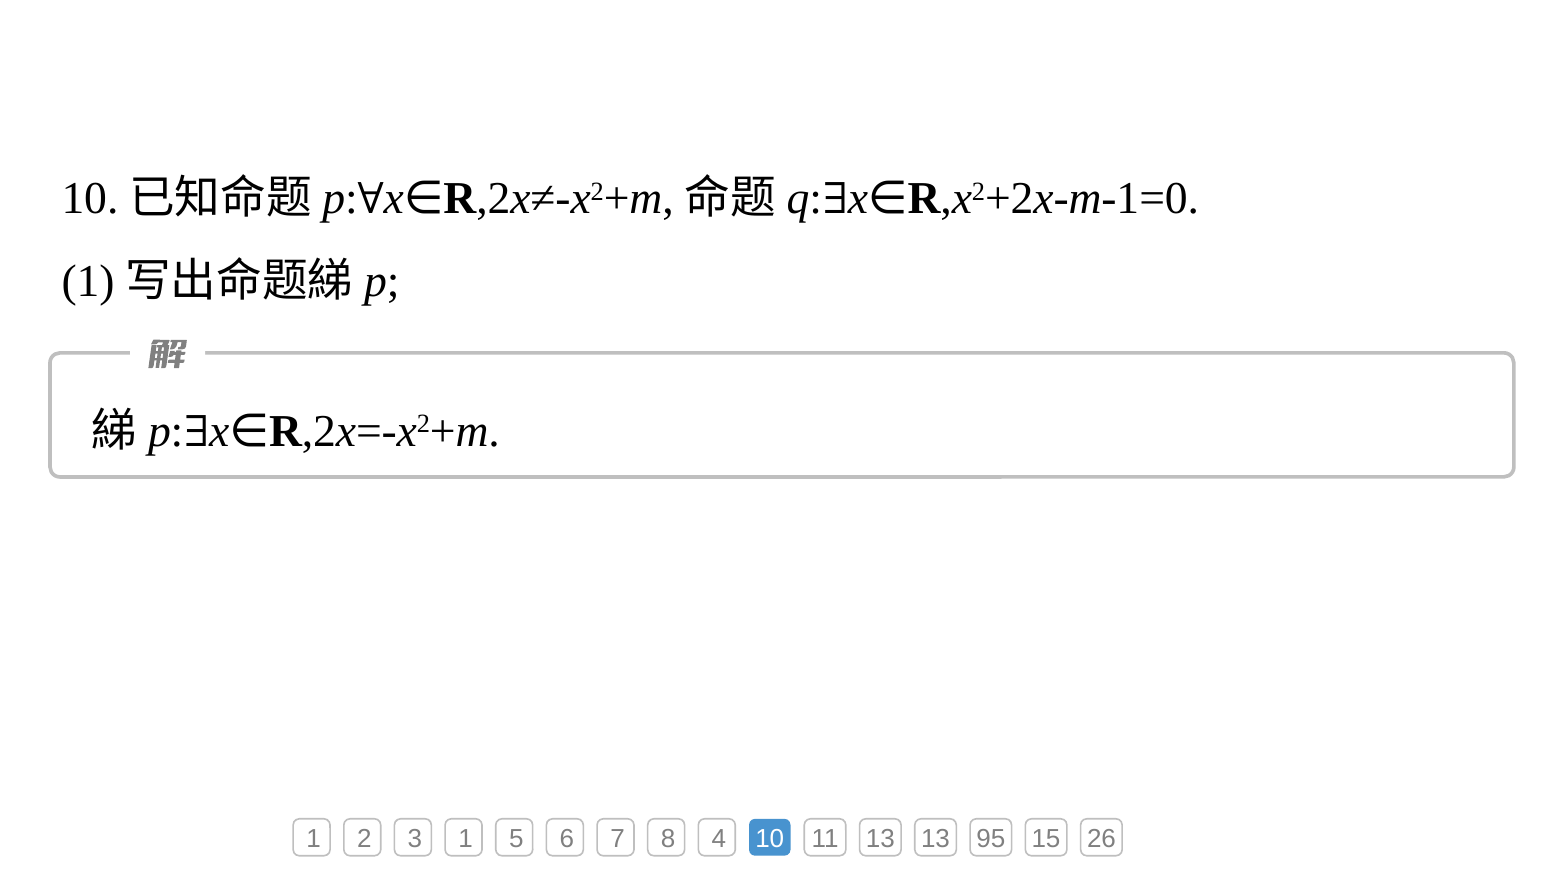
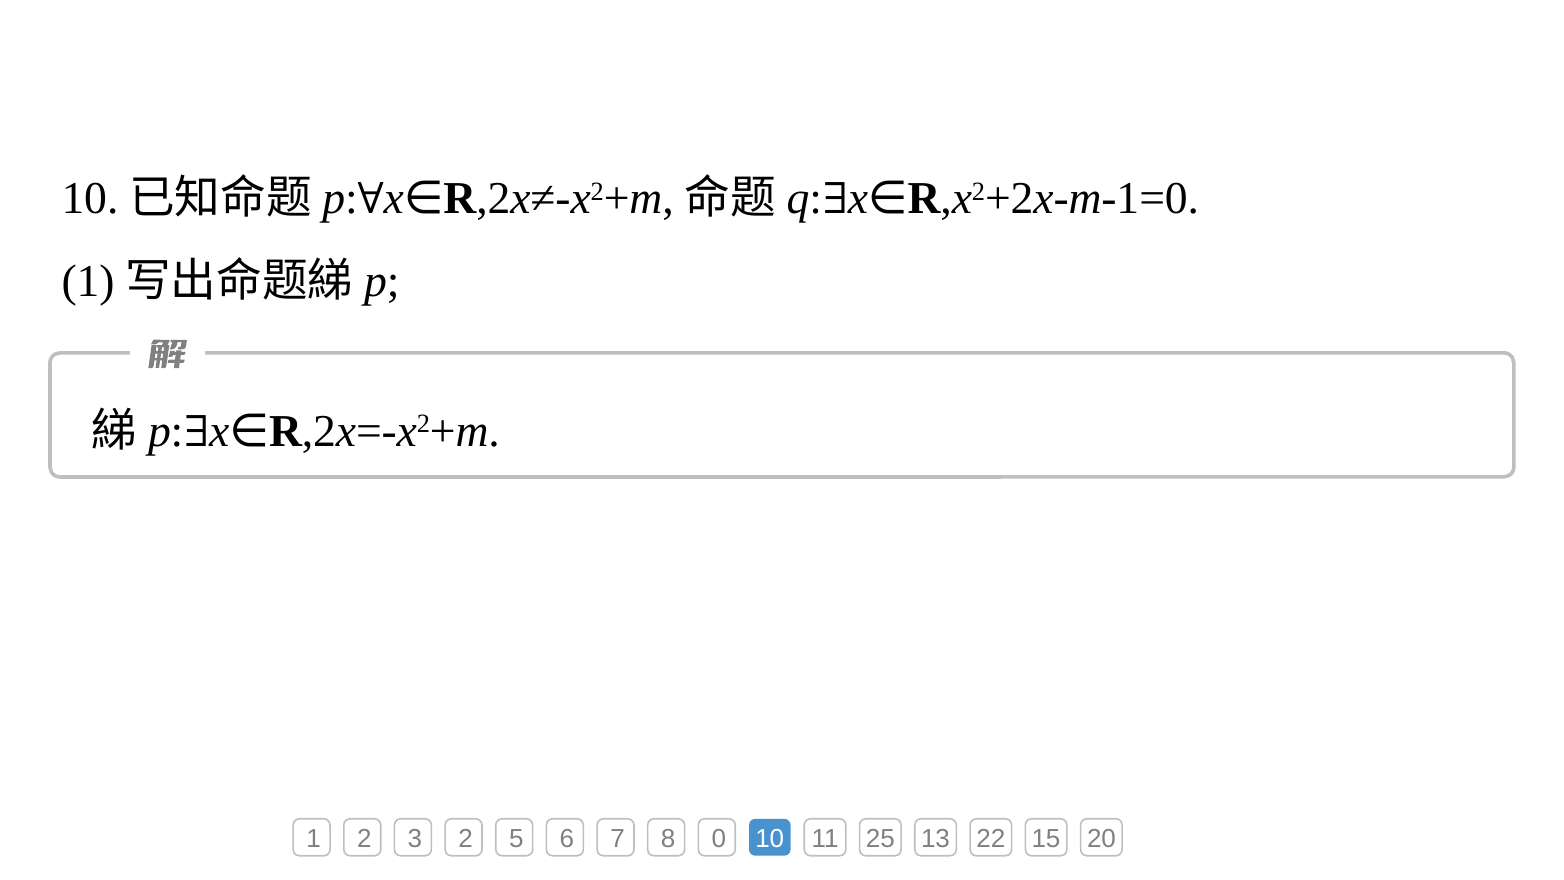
3 1: 1 -> 2 (466, 839)
4: 4 -> 0 (719, 839)
11 13: 13 -> 25 (880, 839)
95: 95 -> 22 (991, 839)
26: 26 -> 20 (1101, 839)
